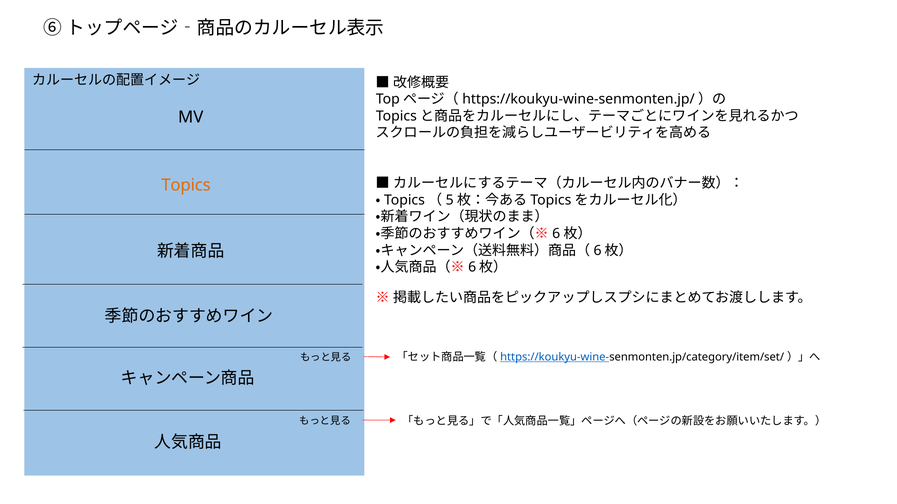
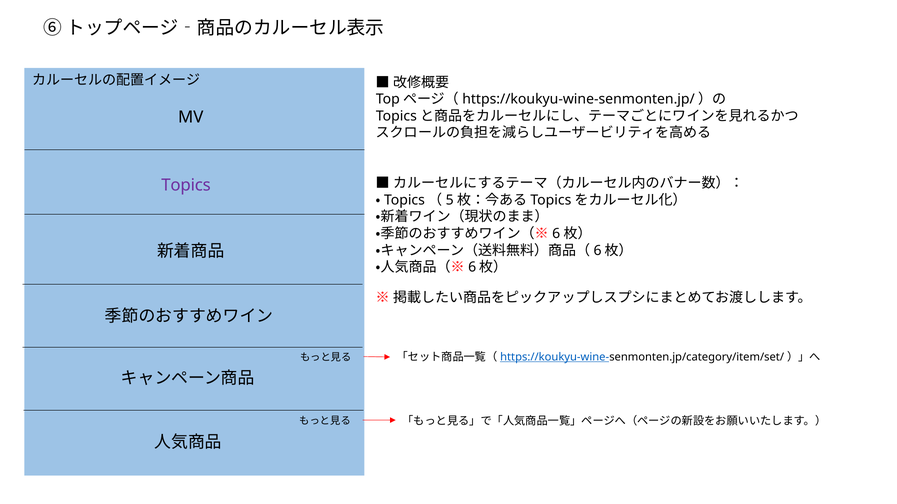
Topics colour: orange -> purple (186, 186)
